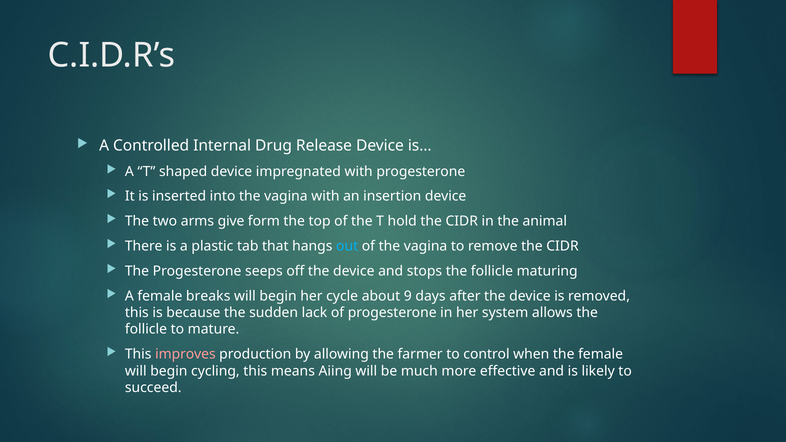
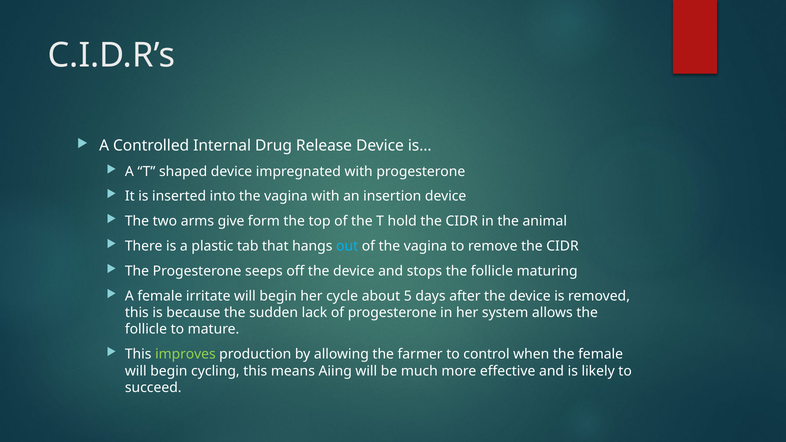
breaks: breaks -> irritate (208, 296)
9: 9 -> 5 (408, 296)
improves colour: pink -> light green (185, 354)
